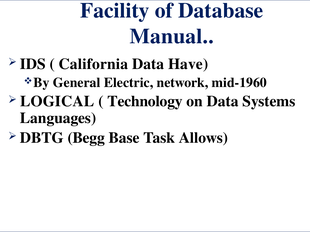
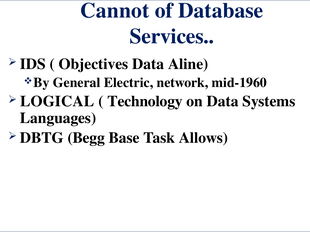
Facility: Facility -> Cannot (115, 11)
Manual: Manual -> Services (172, 36)
California: California -> Objectives (93, 64)
Have: Have -> Aline (188, 64)
